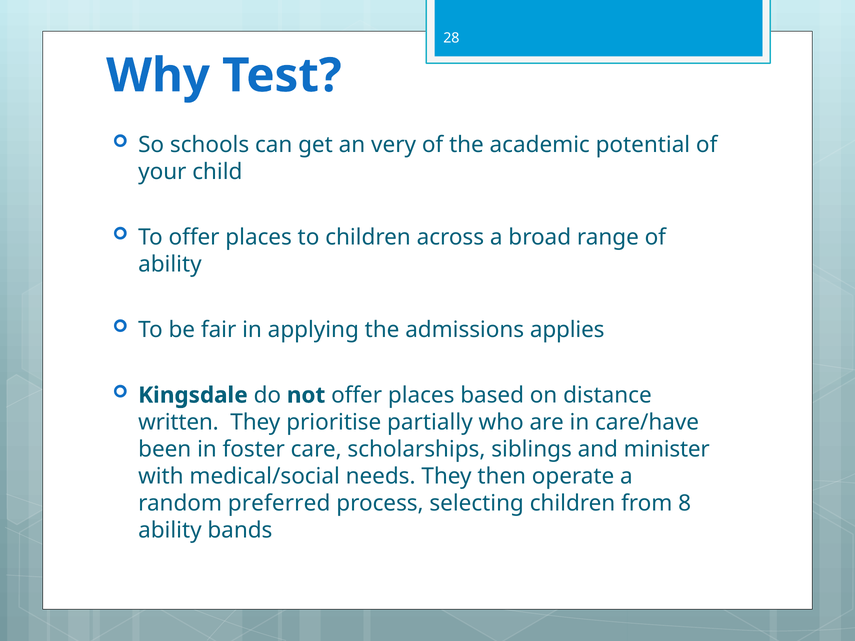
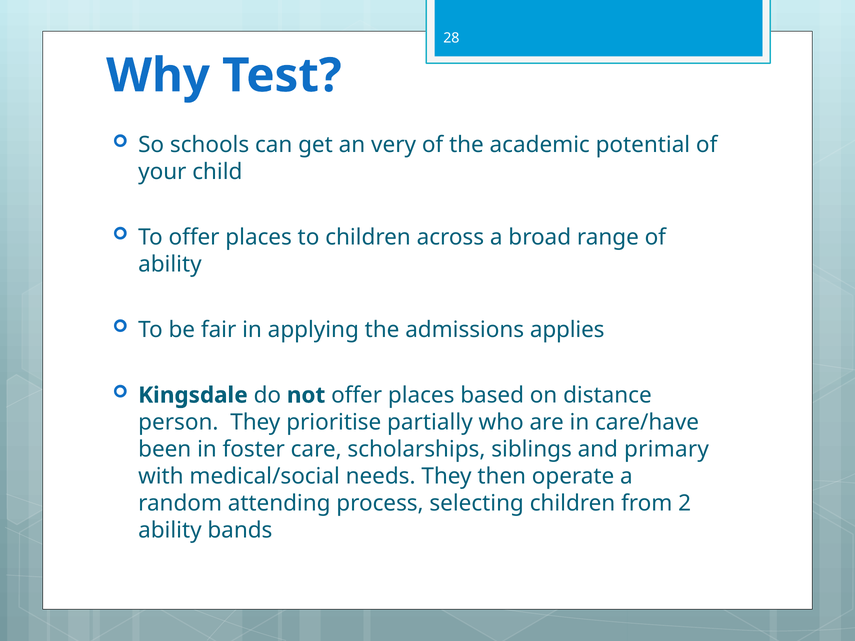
written: written -> person (178, 422)
minister: minister -> primary (666, 450)
preferred: preferred -> attending (279, 504)
8: 8 -> 2 (685, 504)
